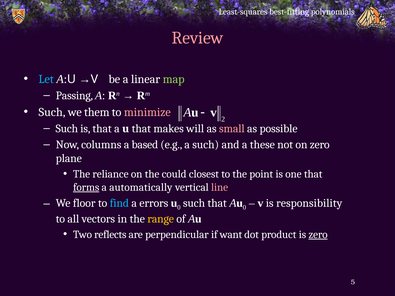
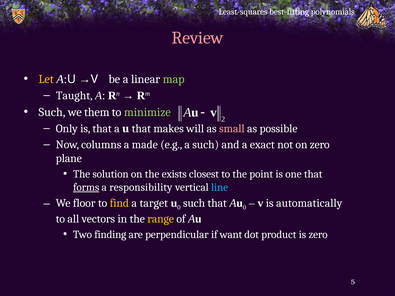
Let colour: light blue -> yellow (46, 79)
Passing: Passing -> Taught (74, 96)
minimize colour: pink -> light green (147, 112)
Such: Such -> Only (67, 129)
based: based -> made (145, 145)
these: these -> exact (262, 145)
reliance: reliance -> solution (111, 174)
could: could -> exists (174, 174)
automatically: automatically -> responsibility (141, 187)
line colour: pink -> light blue (220, 187)
find colour: light blue -> yellow (119, 203)
errors: errors -> target (154, 203)
responsibility: responsibility -> automatically (309, 203)
reflects: reflects -> finding (110, 235)
zero underline: present -> none (318, 235)
